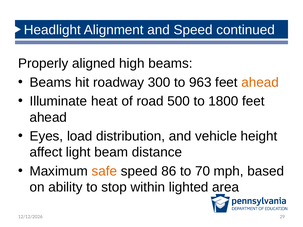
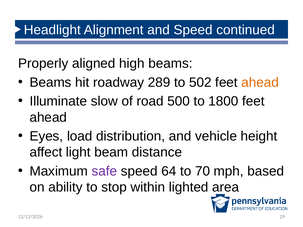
300: 300 -> 289 (159, 82)
963: 963 -> 502 (200, 82)
heat: heat -> slow (104, 101)
safe colour: orange -> purple (104, 171)
86: 86 -> 64 (169, 171)
